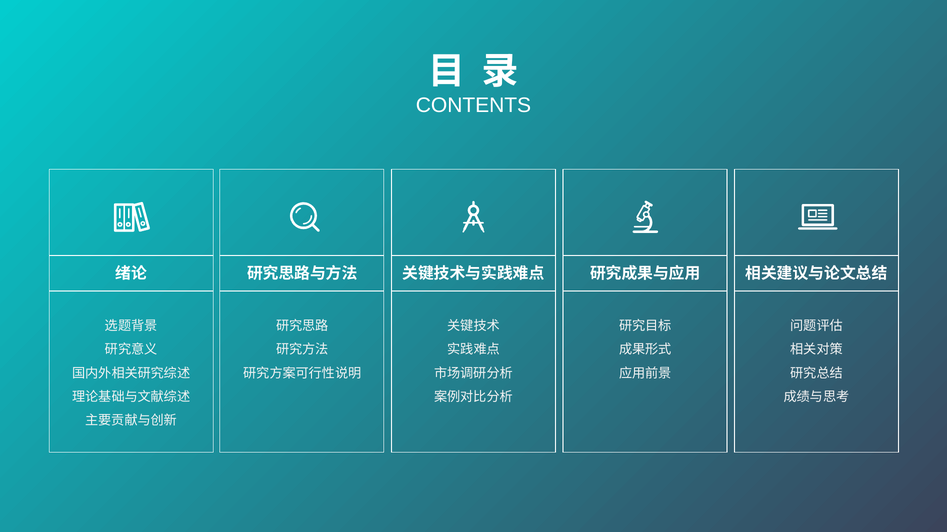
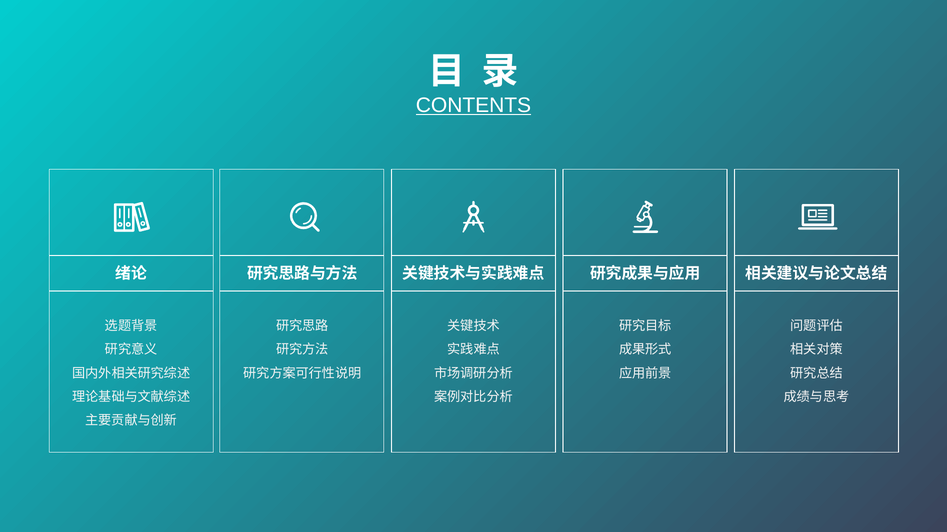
CONTENTS underline: none -> present (473, 106)
